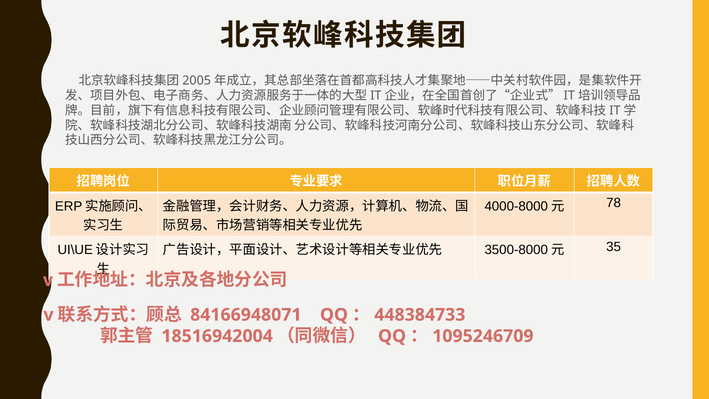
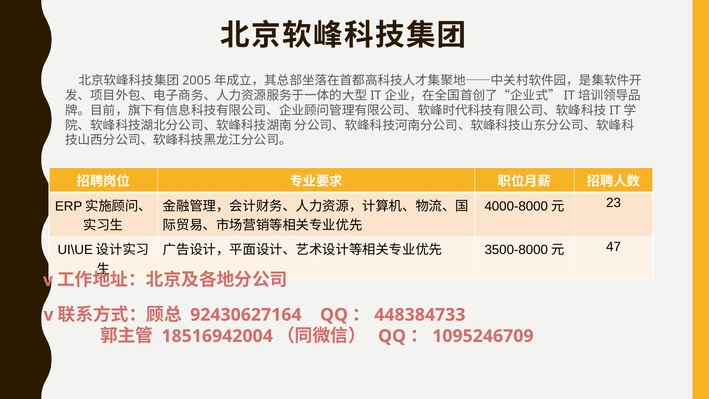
78: 78 -> 23 (614, 203)
35: 35 -> 47 (614, 247)
84166948071: 84166948071 -> 92430627164 (246, 315)
